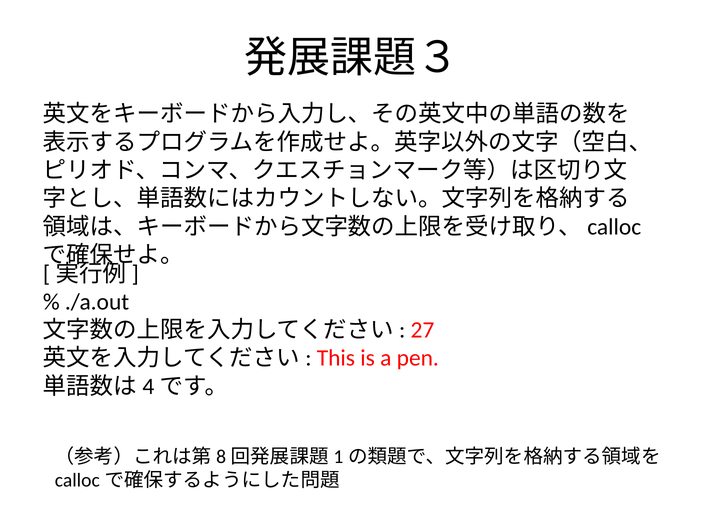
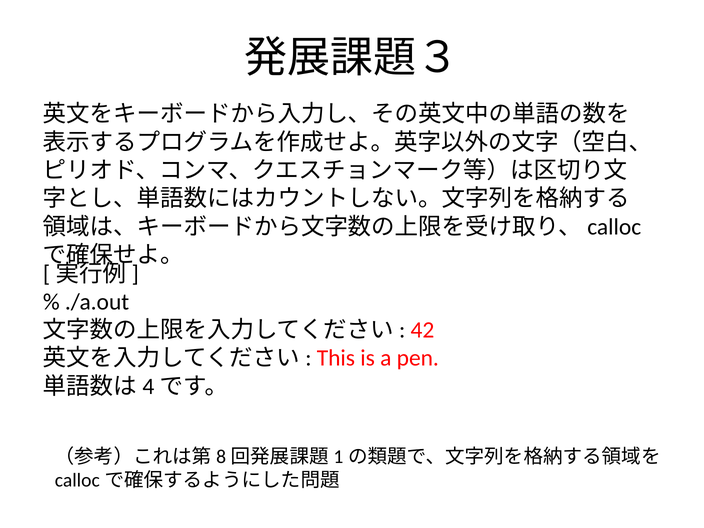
27: 27 -> 42 (422, 330)
